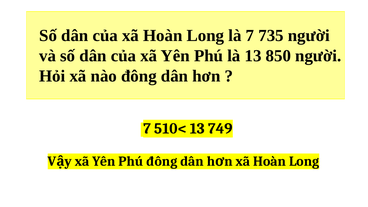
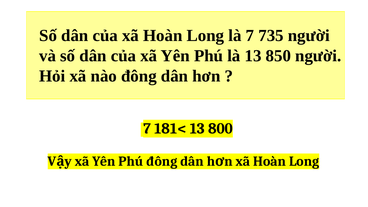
510<: 510< -> 181< (170, 129)
749: 749 -> 800 (220, 129)
